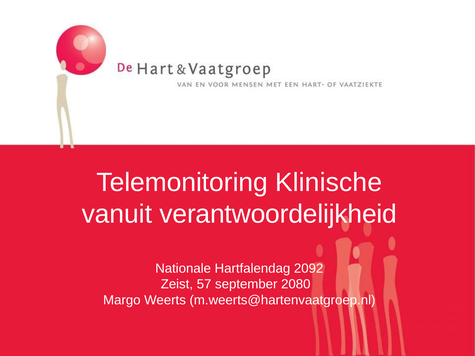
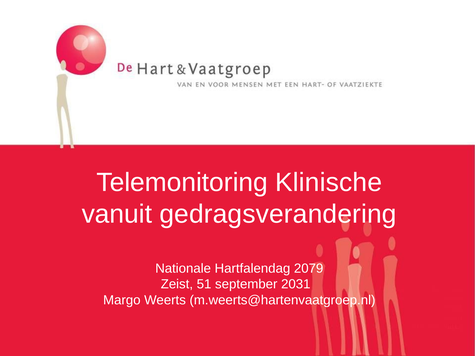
verantwoordelijkheid: verantwoordelijkheid -> gedragsverandering (278, 214)
2092: 2092 -> 2079 (309, 269)
57: 57 -> 51 (204, 284)
2080: 2080 -> 2031 (296, 284)
